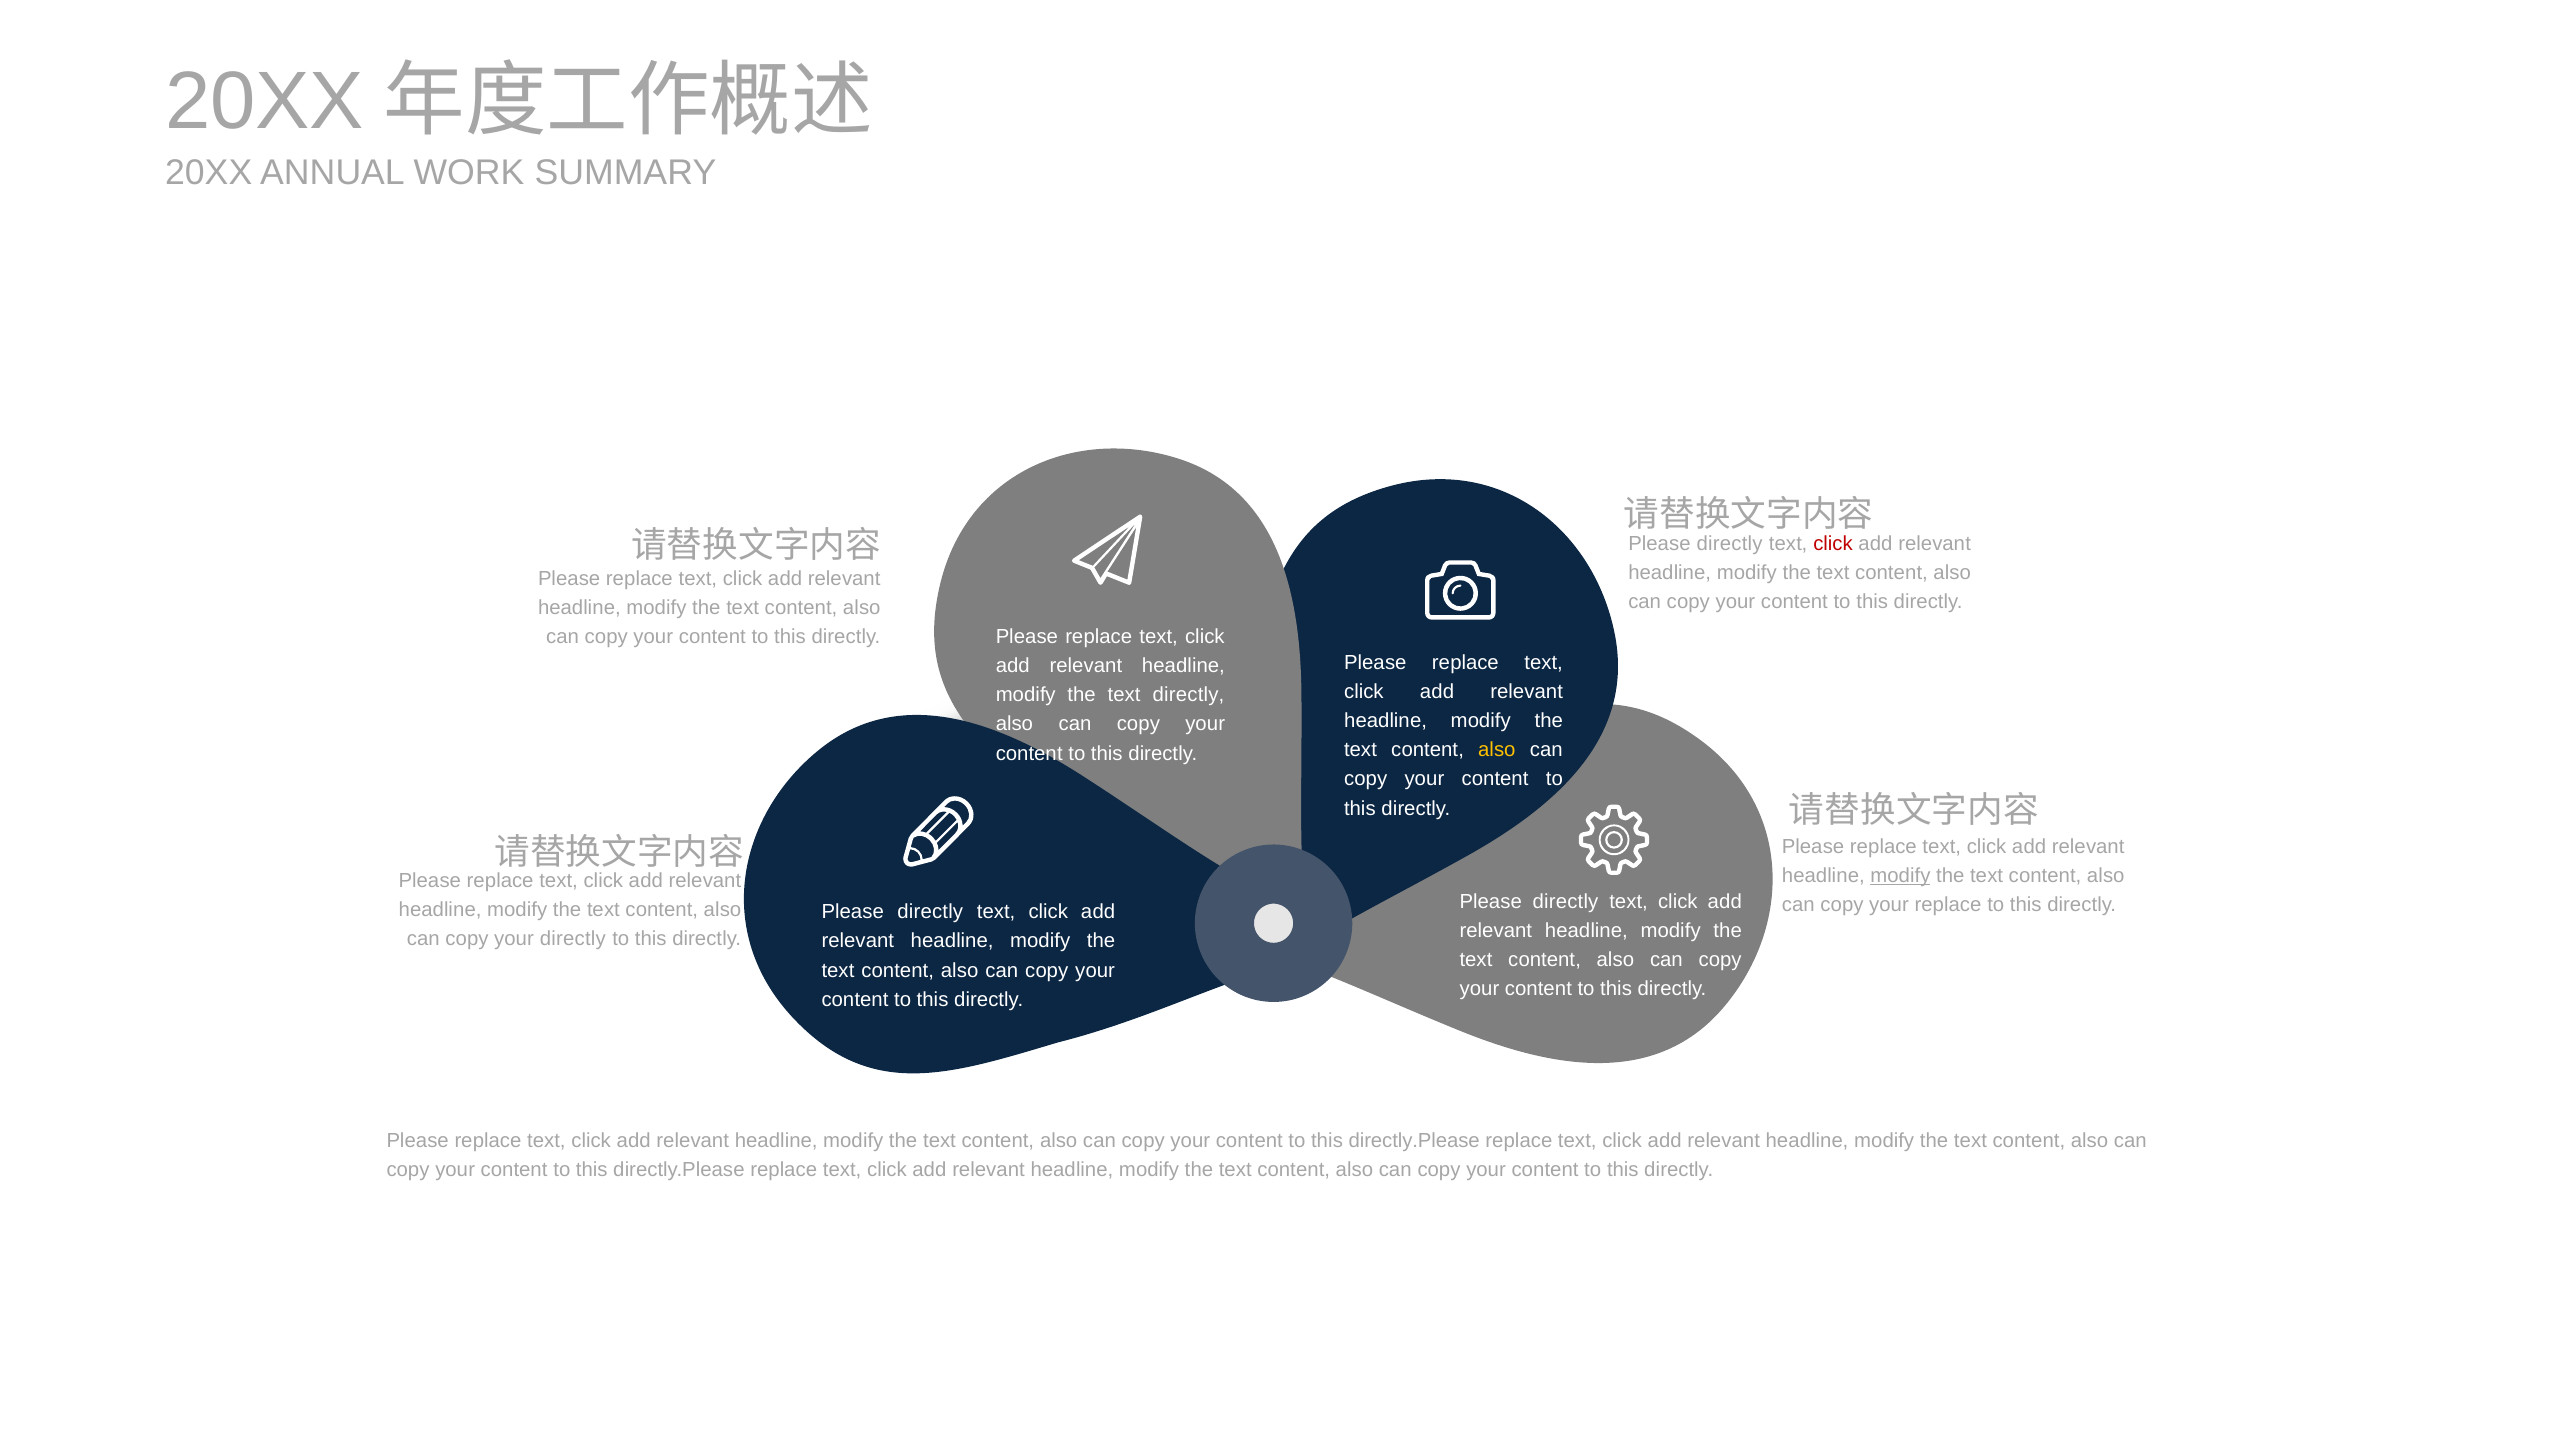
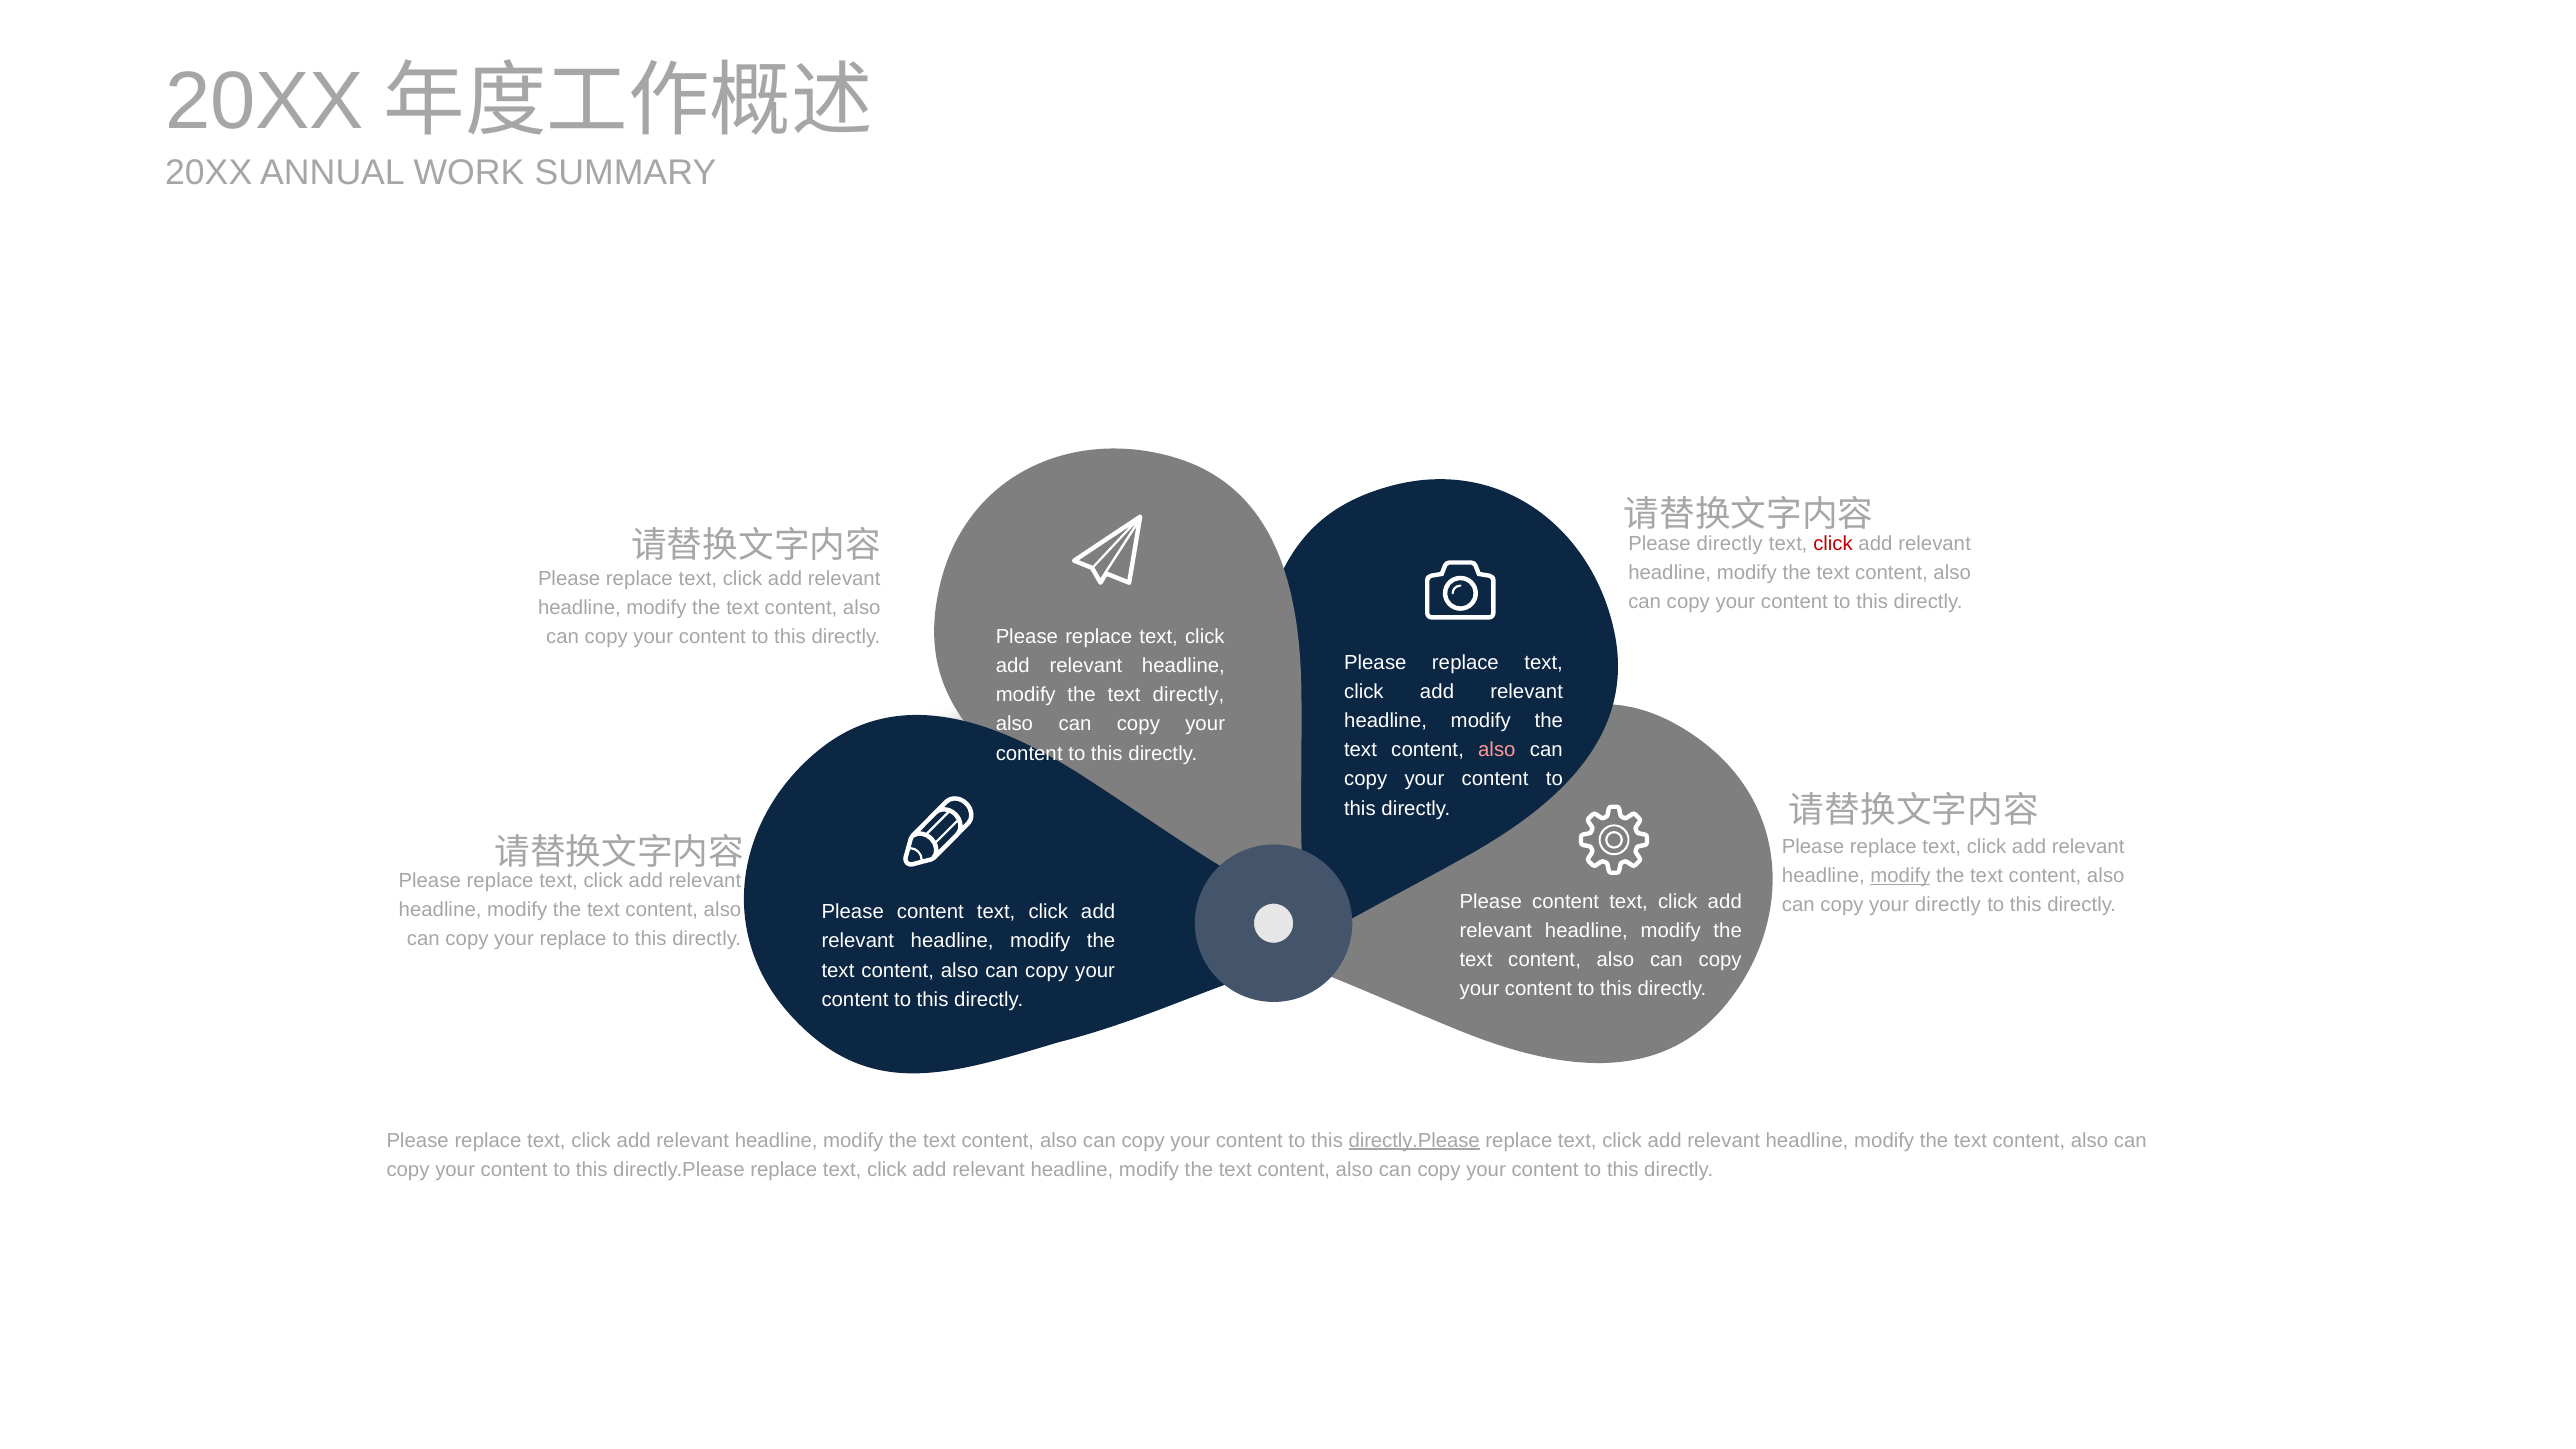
also colour: yellow -> pink (1497, 750)
directly: directly -> content (1566, 901)
your replace: replace -> directly (1948, 905)
directly: directly -> content (930, 912)
your directly: directly -> replace (573, 939)
directly.Please underline: none -> present (1414, 1140)
